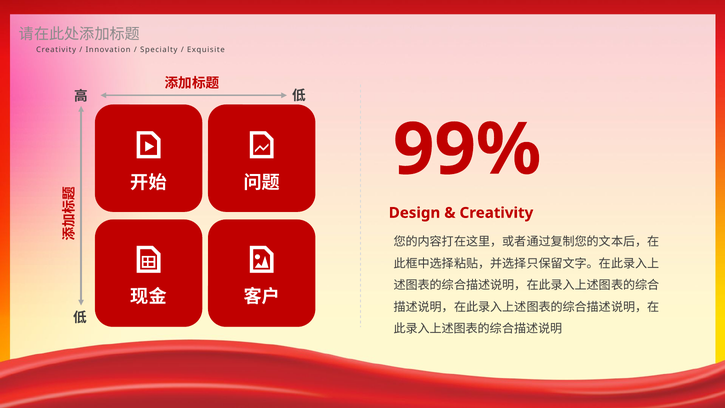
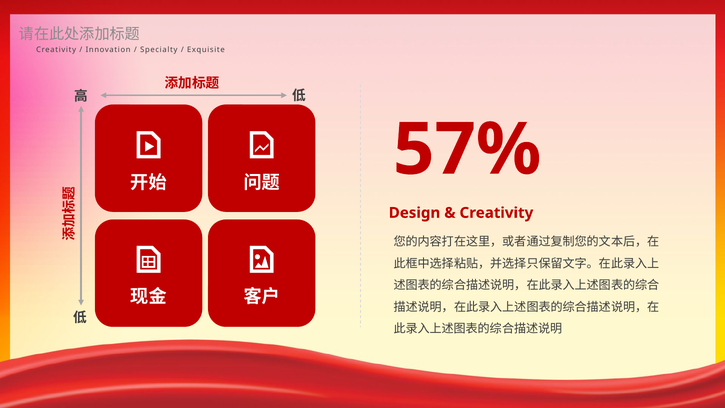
99%: 99% -> 57% (467, 150)
